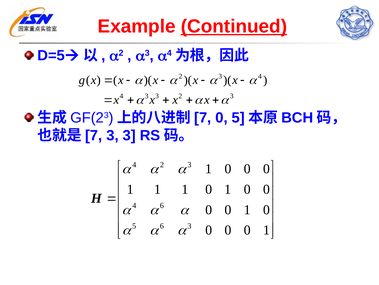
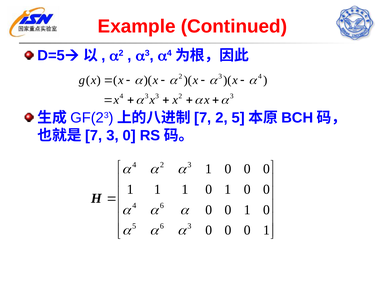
Continued underline: present -> none (234, 26)
0: 0 -> 2 (221, 117)
3: 3 -> 0 (129, 135)
